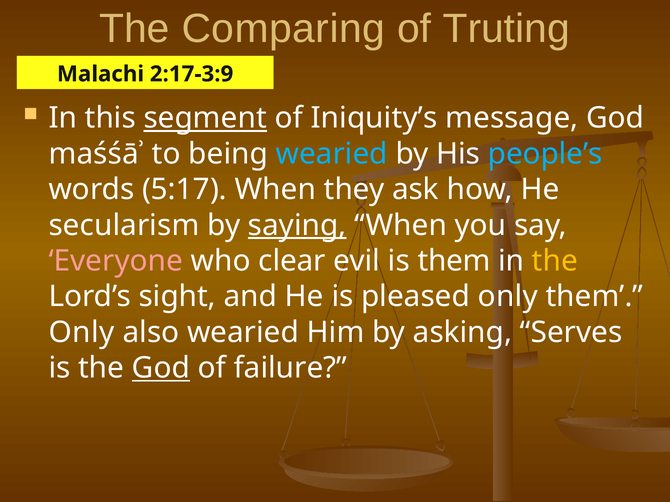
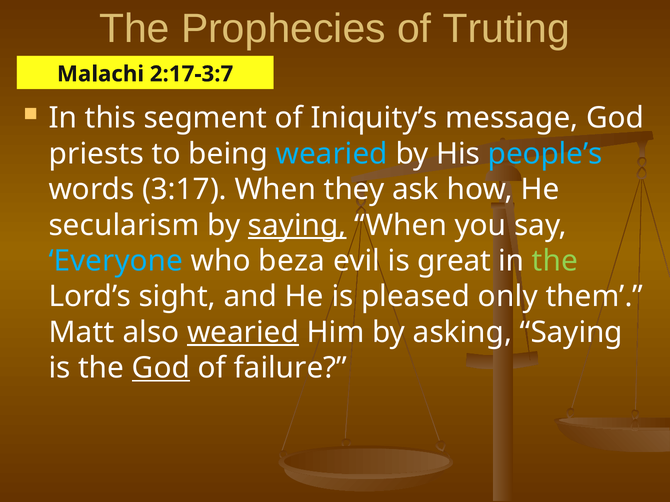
Comparing: Comparing -> Prophecies (283, 29)
2:17-3:9: 2:17-3:9 -> 2:17-3:7 (192, 74)
segment underline: present -> none (205, 118)
maśśāʾ: maśśāʾ -> priests (96, 154)
5:17: 5:17 -> 3:17 (184, 190)
Everyone colour: pink -> light blue (116, 261)
clear: clear -> beza (292, 261)
is them: them -> great (454, 261)
the colour: yellow -> light green (555, 261)
Only: Only -> Matt (82, 333)
wearied underline: none -> present (243, 333)
asking Serves: Serves -> Saying (571, 333)
